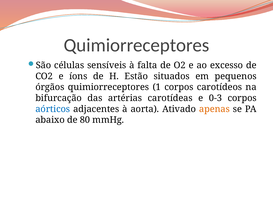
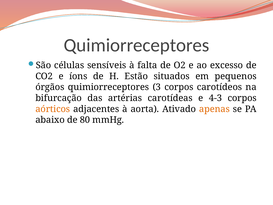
1: 1 -> 3 (157, 87)
0-3: 0-3 -> 4-3 (215, 98)
aórticos colour: blue -> orange (53, 109)
